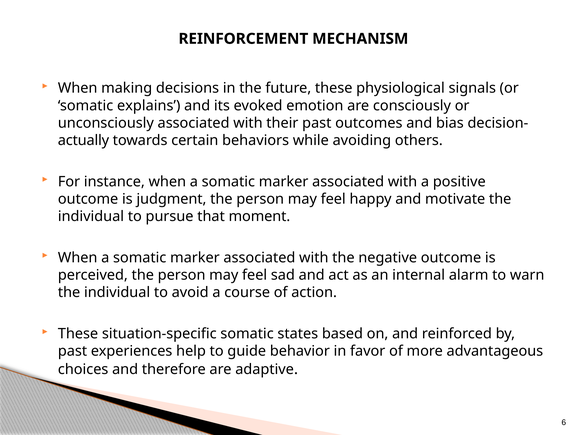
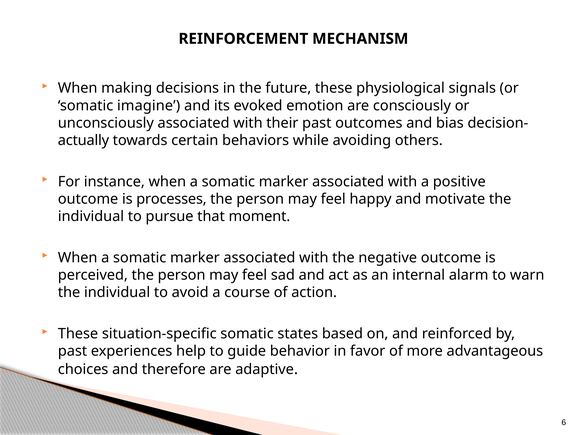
explains: explains -> imagine (149, 106)
judgment: judgment -> processes (171, 199)
